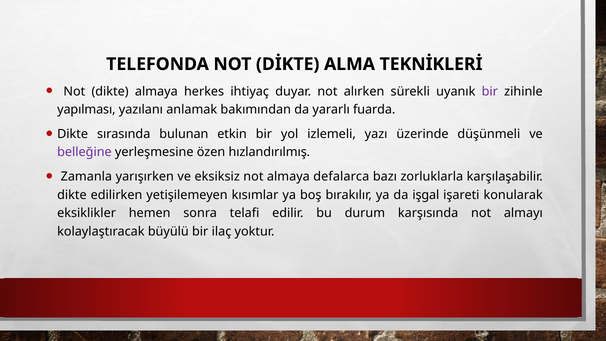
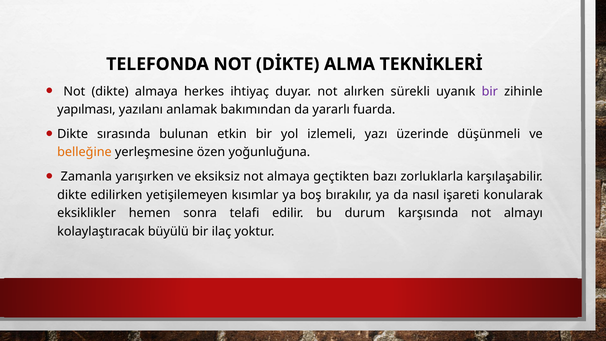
belleğine colour: purple -> orange (84, 152)
hızlandırılmış: hızlandırılmış -> yoğunluğuna (269, 152)
defalarca: defalarca -> geçtikten (341, 177)
işgal: işgal -> nasıl (426, 195)
